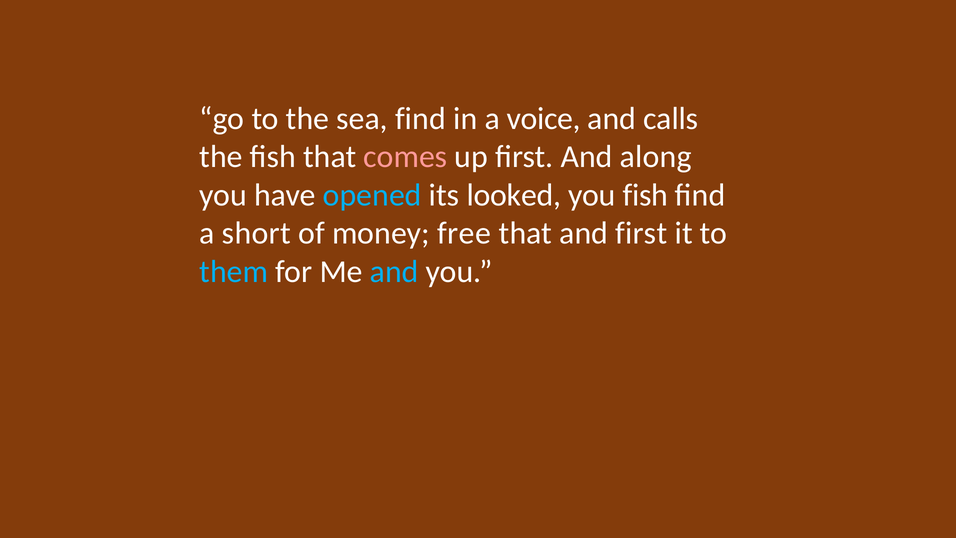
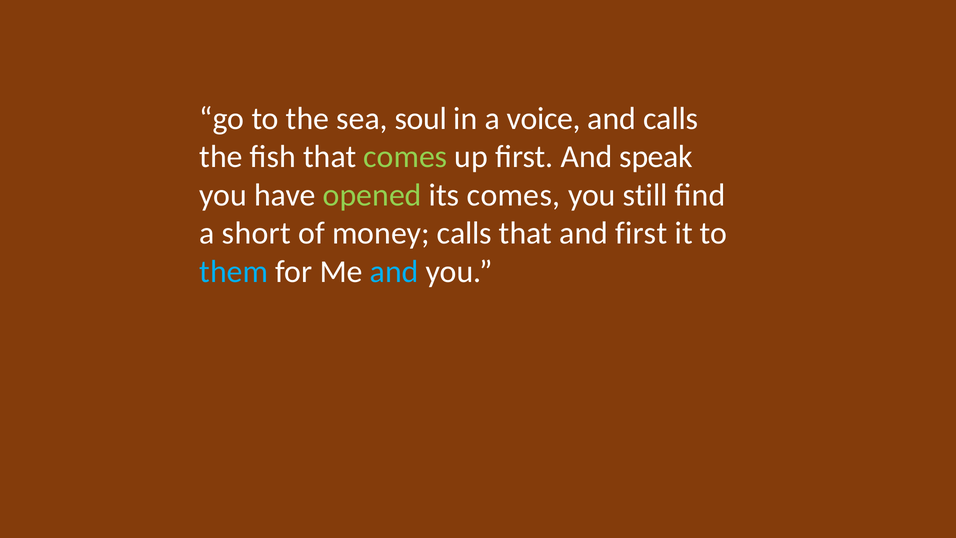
sea find: find -> soul (421, 119)
comes colour: pink -> light green (405, 157)
along: along -> speak (656, 157)
opened colour: light blue -> light green (372, 195)
its looked: looked -> comes (514, 195)
you fish: fish -> still (645, 195)
money free: free -> calls (464, 233)
